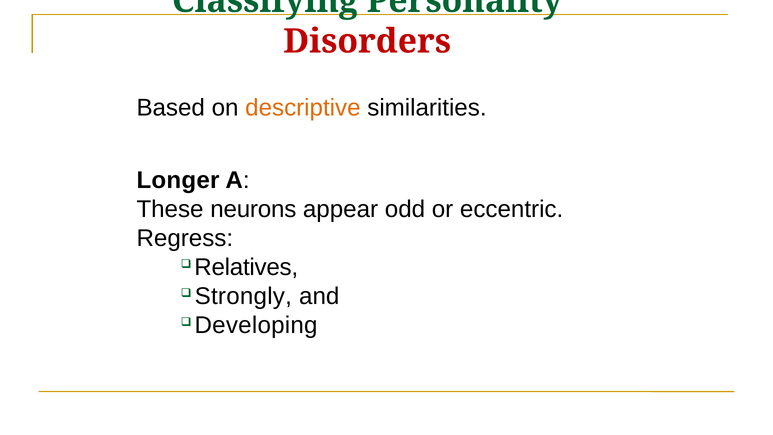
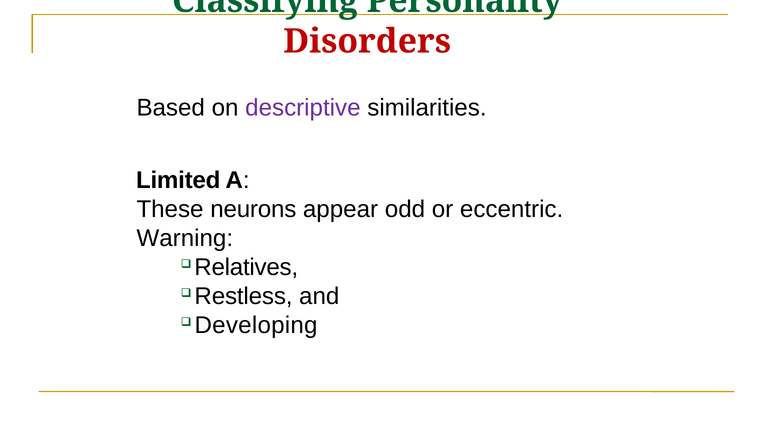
descriptive colour: orange -> purple (303, 108)
Longer: Longer -> Limited (178, 180)
Regress: Regress -> Warning (185, 238)
Strongly: Strongly -> Restless (243, 296)
